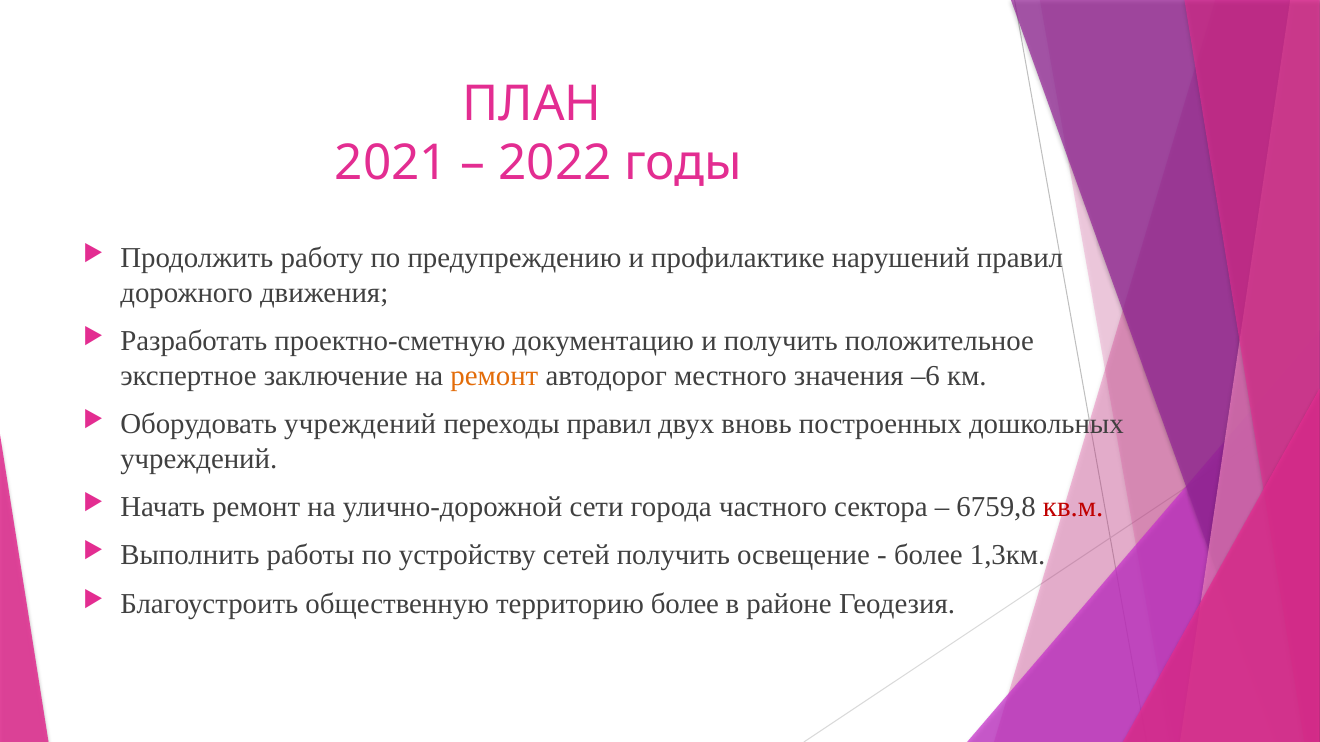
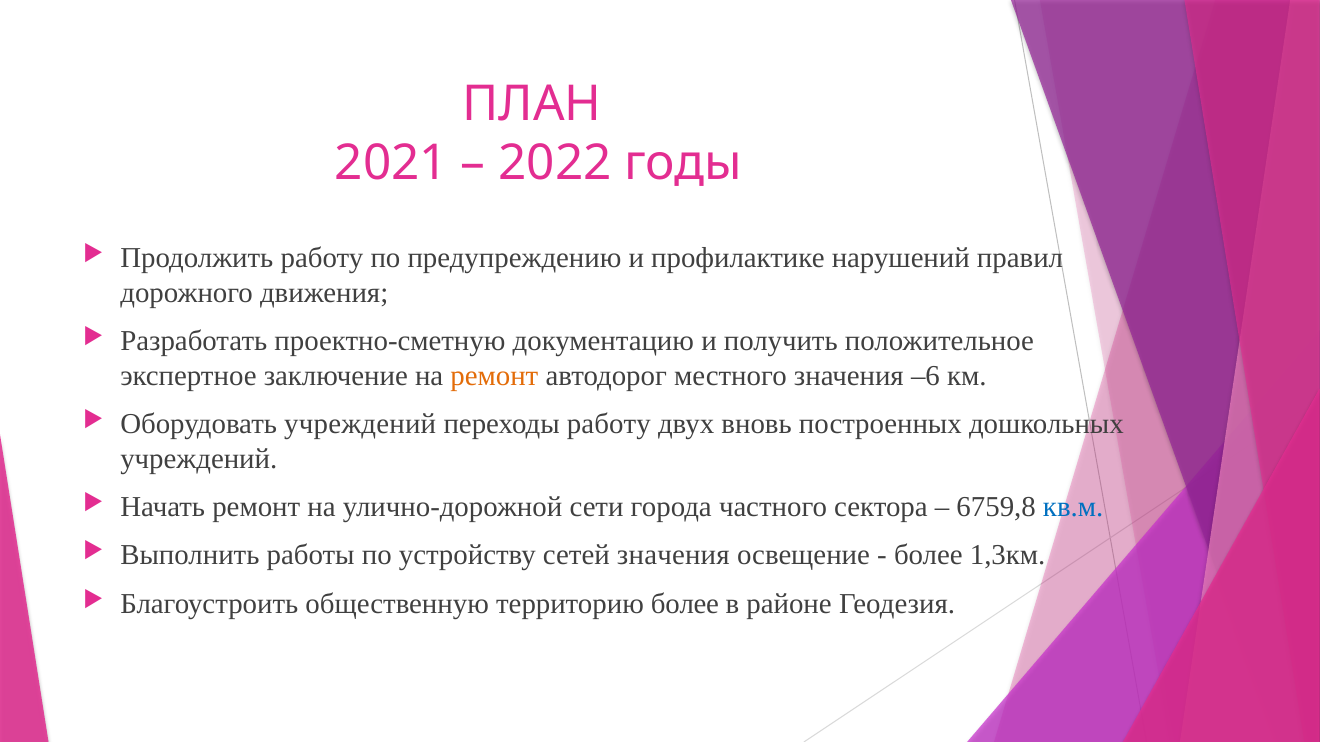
переходы правил: правил -> работу (609, 424)
кв.м colour: red -> blue (1073, 507)
сетей получить: получить -> значения (673, 556)
